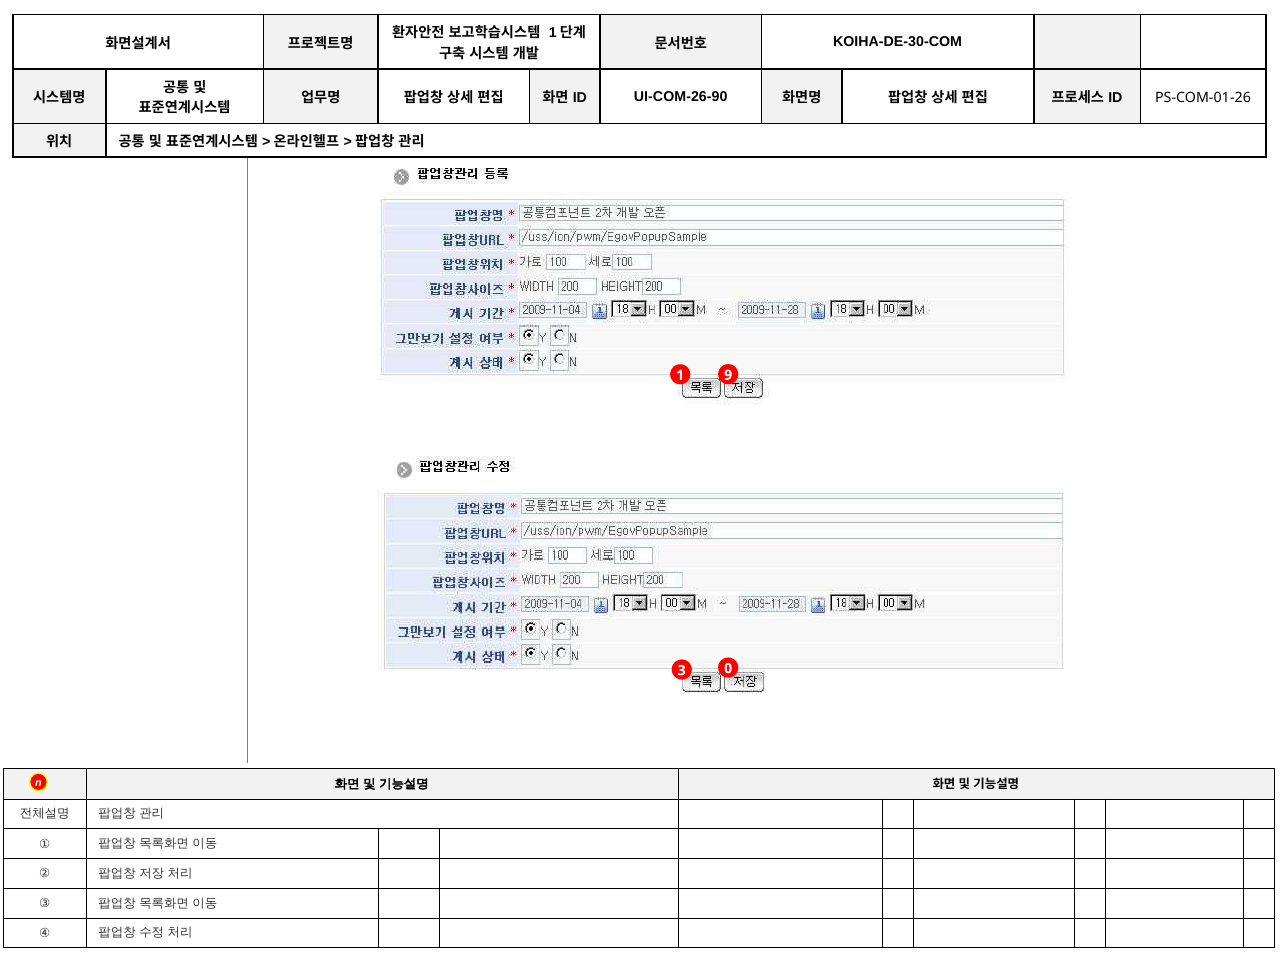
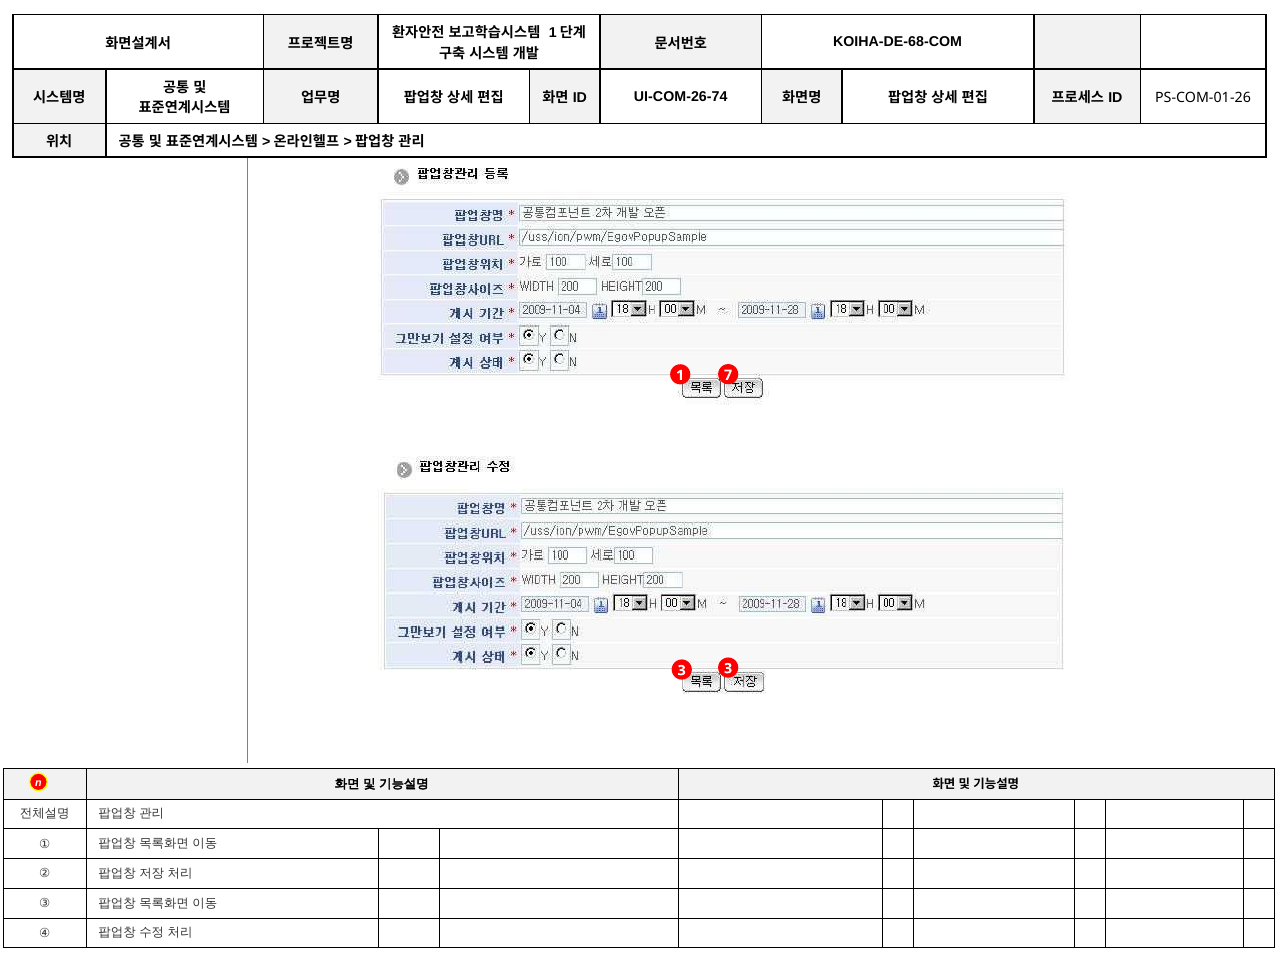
KOIHA-DE-30-COM: KOIHA-DE-30-COM -> KOIHA-DE-68-COM (898, 42)
UI-COM-26-90: UI-COM-26-90 -> UI-COM-26-74 (681, 96)
9: 9 -> 7 (728, 375)
3 0: 0 -> 3 (728, 668)
